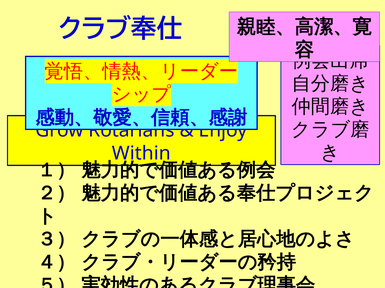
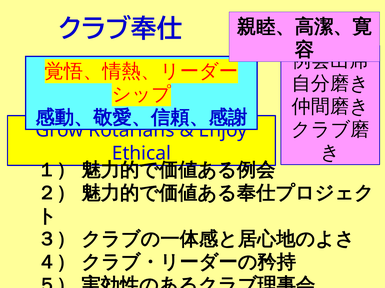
Within: Within -> Ethical (141, 154)
